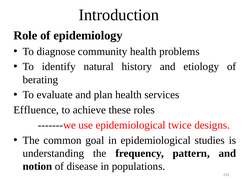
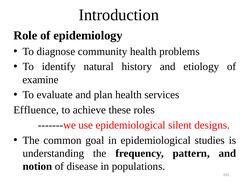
berating: berating -> examine (40, 80)
twice: twice -> silent (180, 125)
